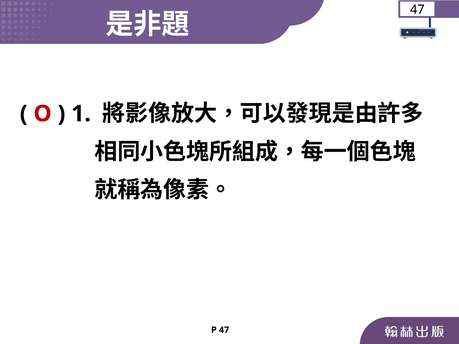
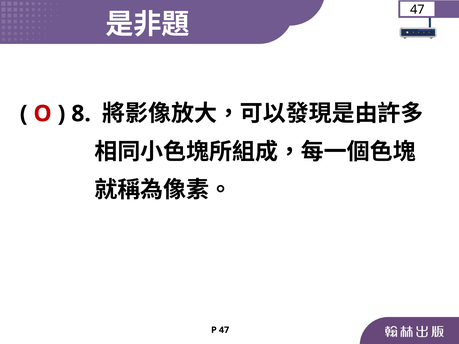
1: 1 -> 8 (81, 114)
